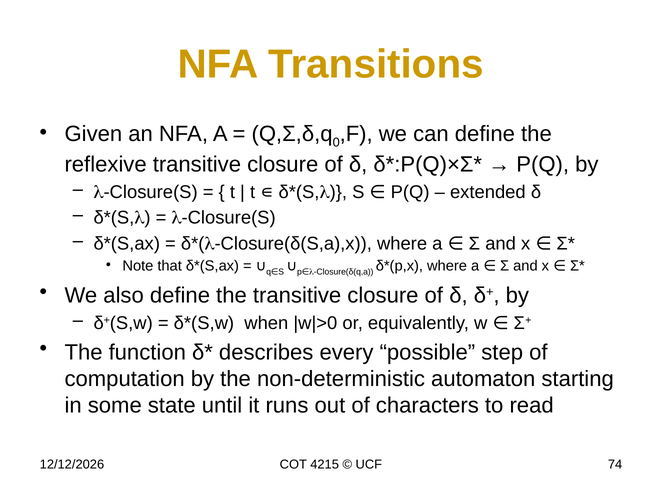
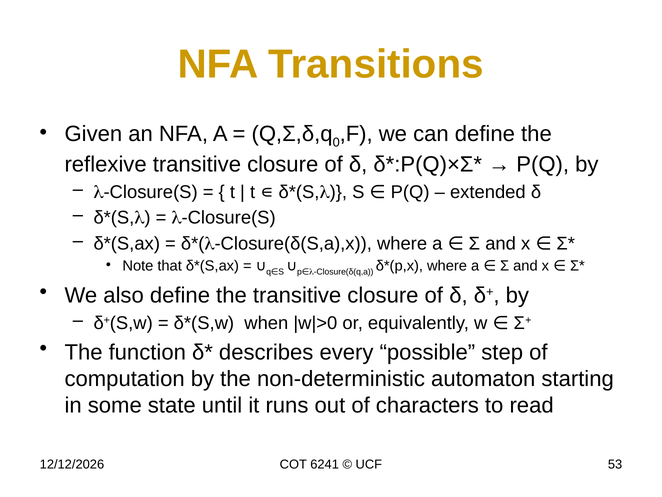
4215: 4215 -> 6241 (325, 464)
74: 74 -> 53 (615, 464)
